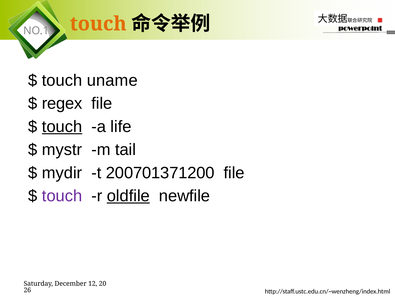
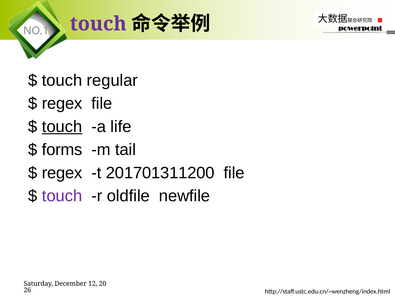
touch colour: orange -> purple (98, 24)
uname: uname -> regular (112, 80)
mystr: mystr -> forms (62, 149)
mydir: mydir -> regex (62, 172)
200701371200: 200701371200 -> 201701311200 (160, 172)
oldfile underline: present -> none (128, 195)
